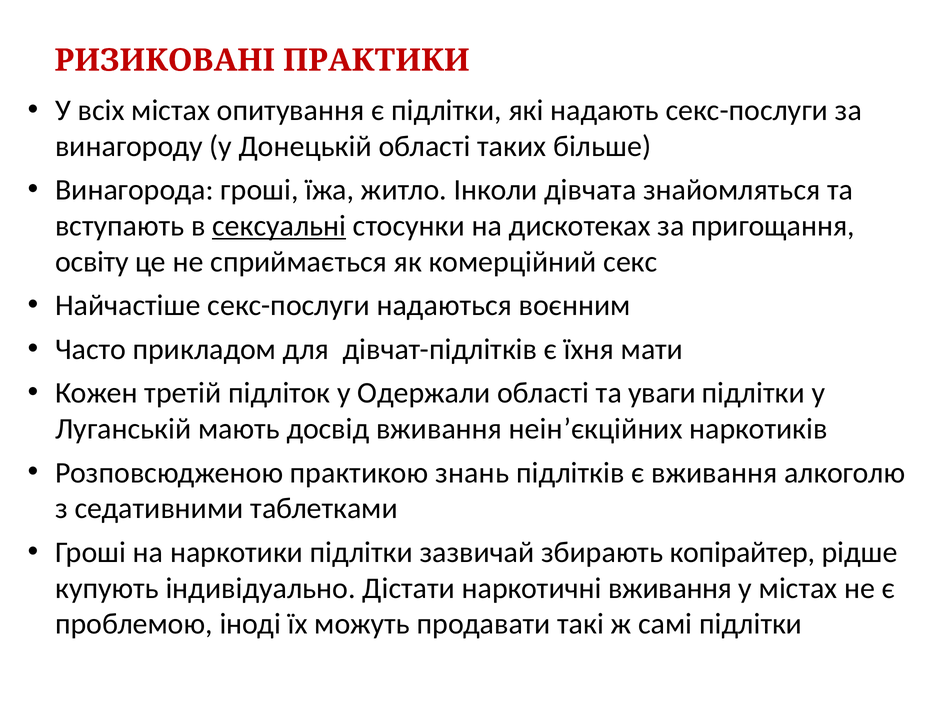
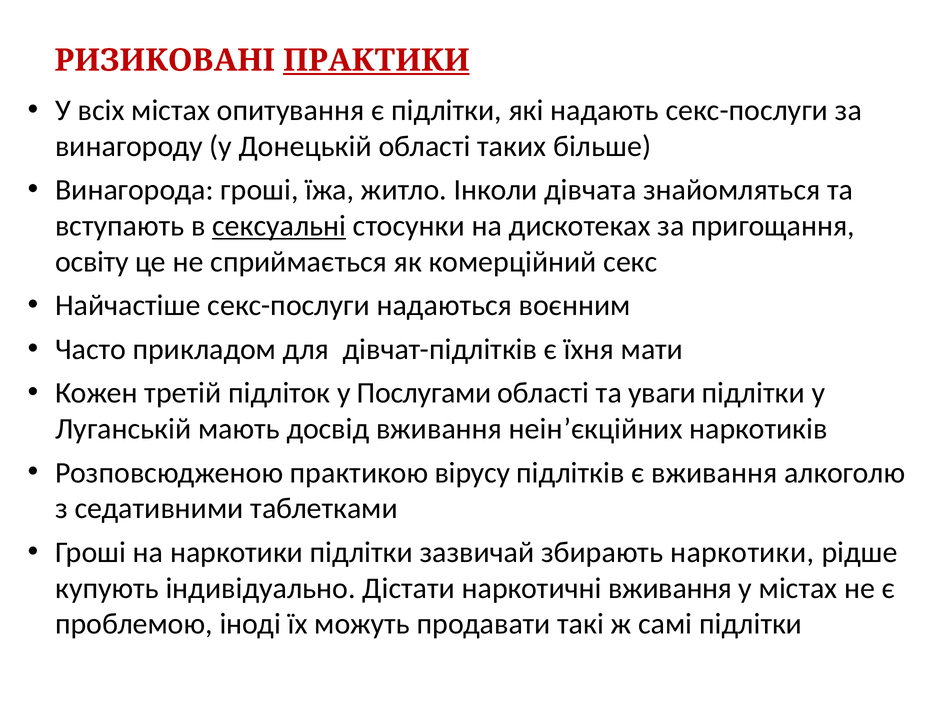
ПРАКТИКИ underline: none -> present (376, 60)
Одержали: Одержали -> Послугами (424, 393)
знань: знань -> вірусу (473, 473)
збирають копірайтер: копірайтер -> наркотики (742, 553)
